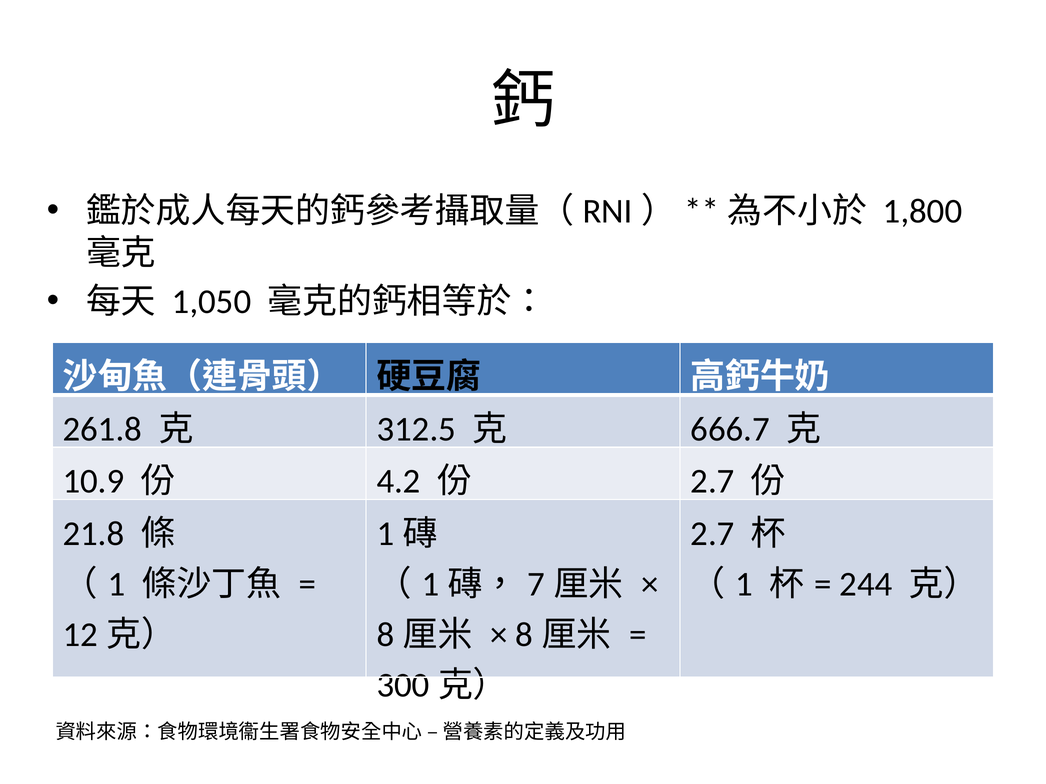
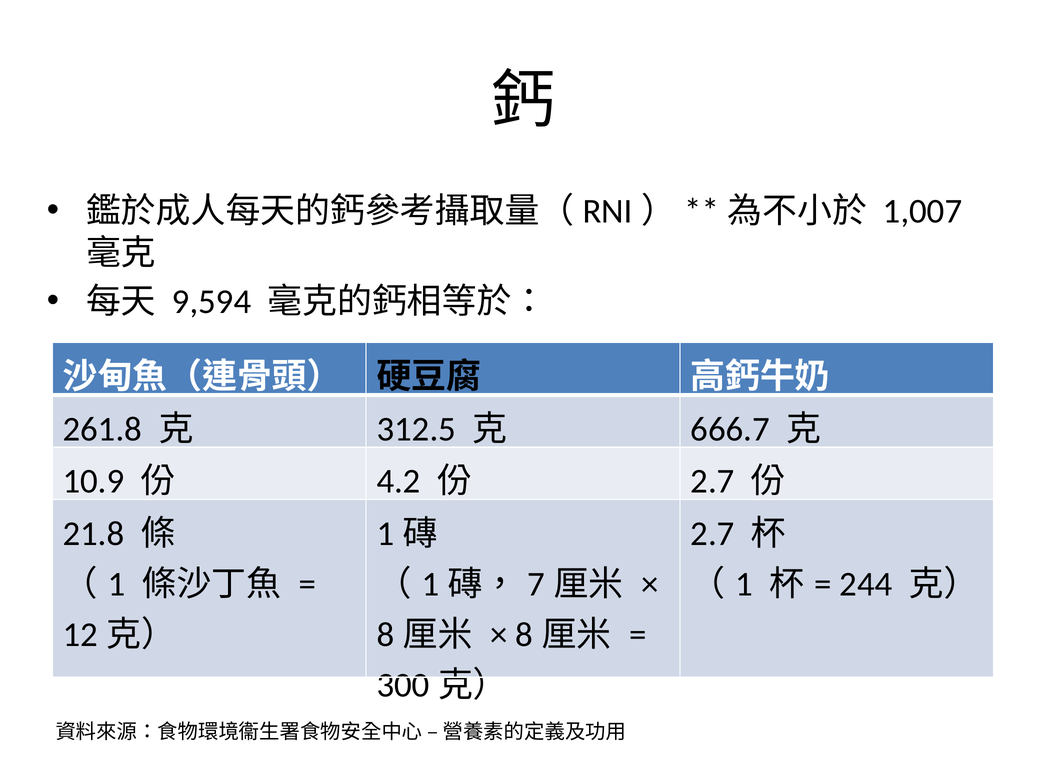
1,800: 1,800 -> 1,007 (923, 211)
1,050: 1,050 -> 9,594 (212, 302)
